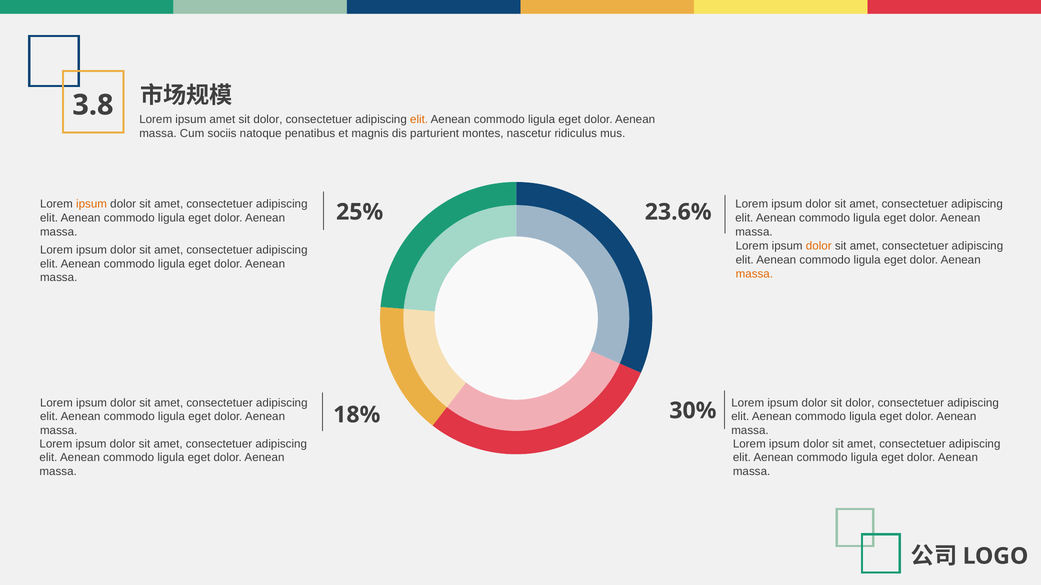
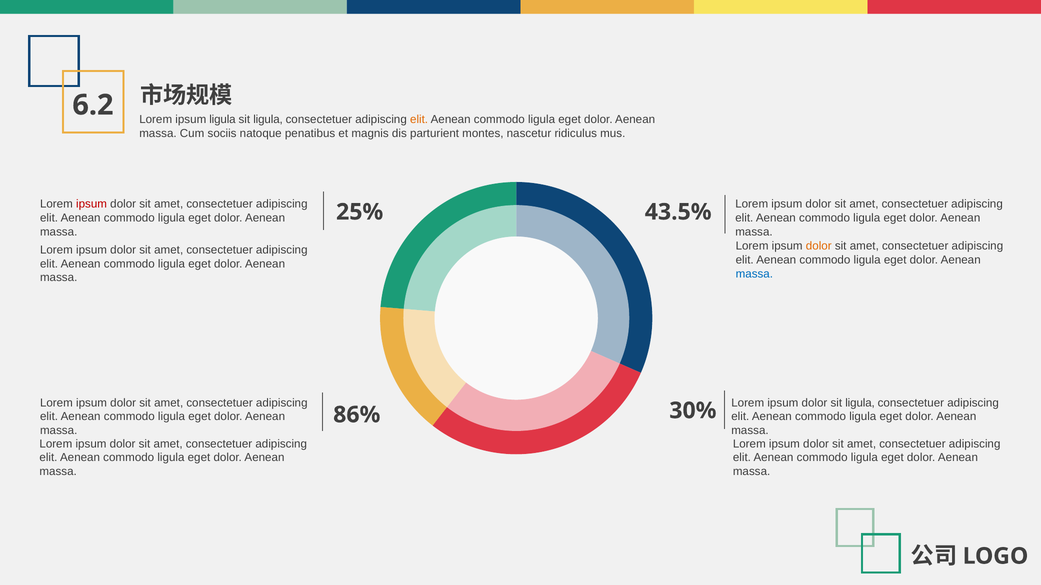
3.8: 3.8 -> 6.2 (93, 105)
ipsum amet: amet -> ligula (222, 120)
dolor: dolor -> ligula (268, 120)
ipsum colour: orange -> red (92, 204)
23.6%: 23.6% -> 43.5% (678, 212)
massa colour: orange -> blue (754, 274)
dolor sit dolor: dolor -> ligula (860, 403)
18%: 18% -> 86% (357, 415)
